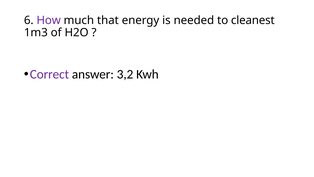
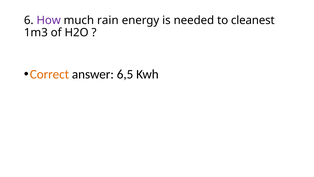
that: that -> rain (108, 20)
Correct colour: purple -> orange (49, 74)
3,2: 3,2 -> 6,5 (125, 74)
